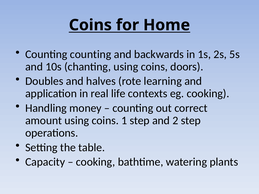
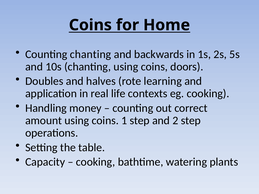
Counting counting: counting -> chanting (91, 54)
